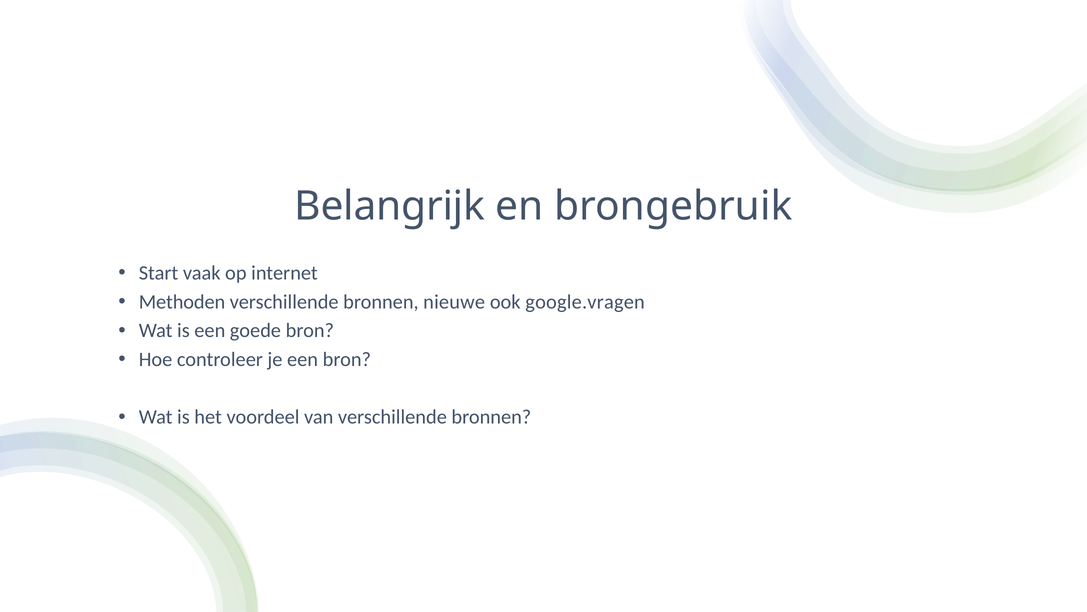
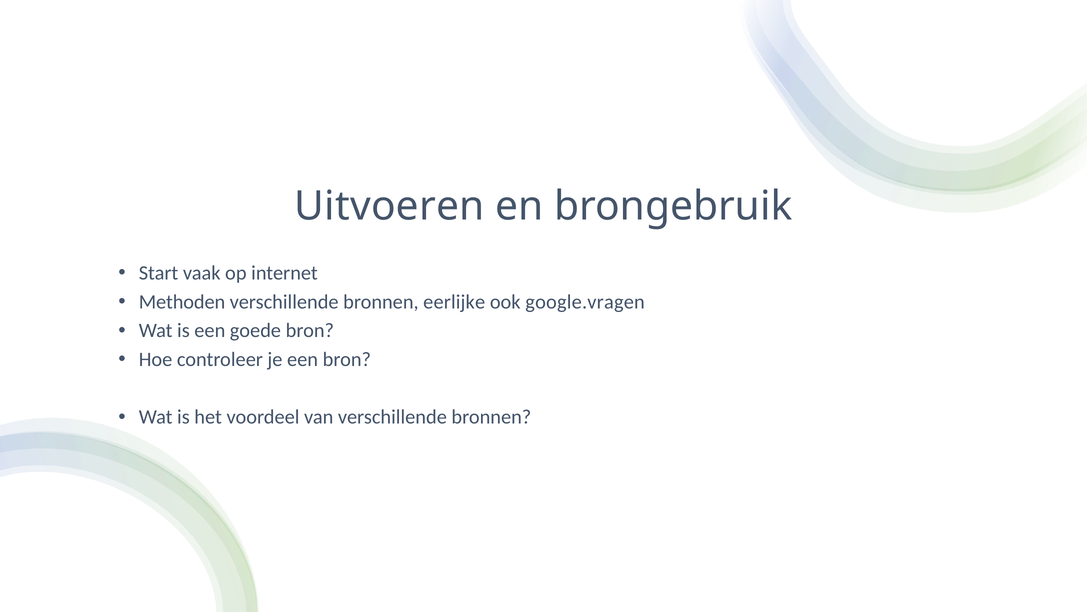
Belangrijk: Belangrijk -> Uitvoeren (389, 206)
nieuwe: nieuwe -> eerlijke (454, 302)
